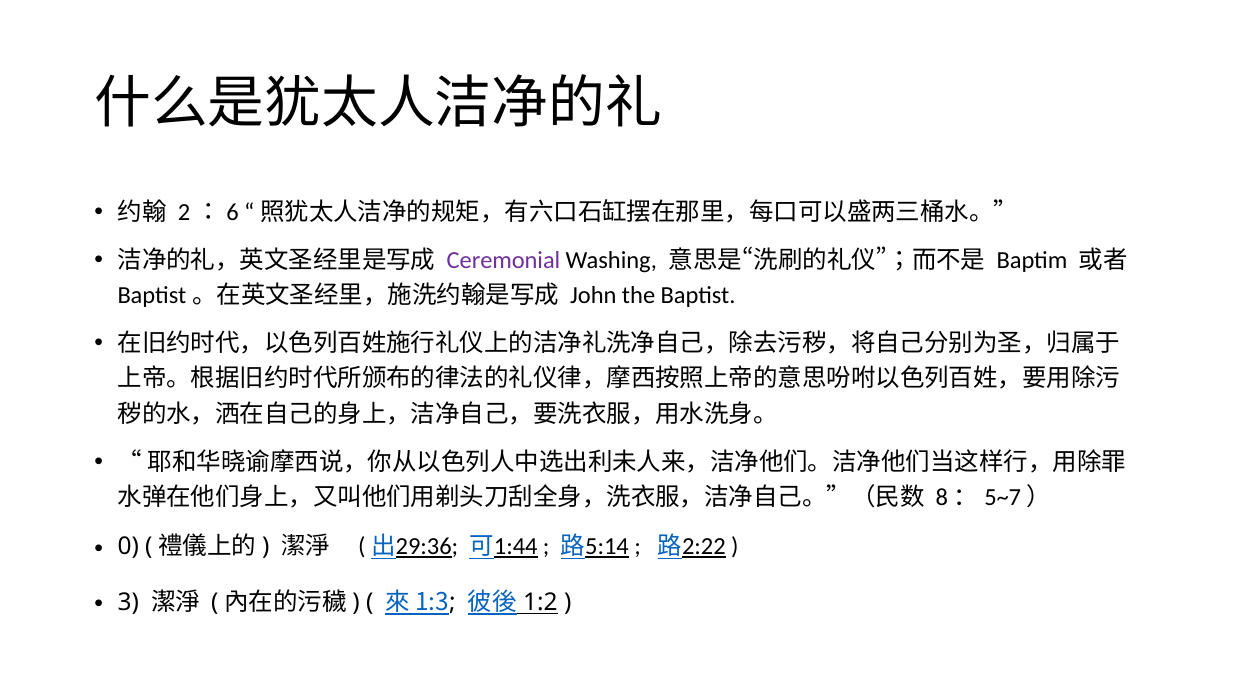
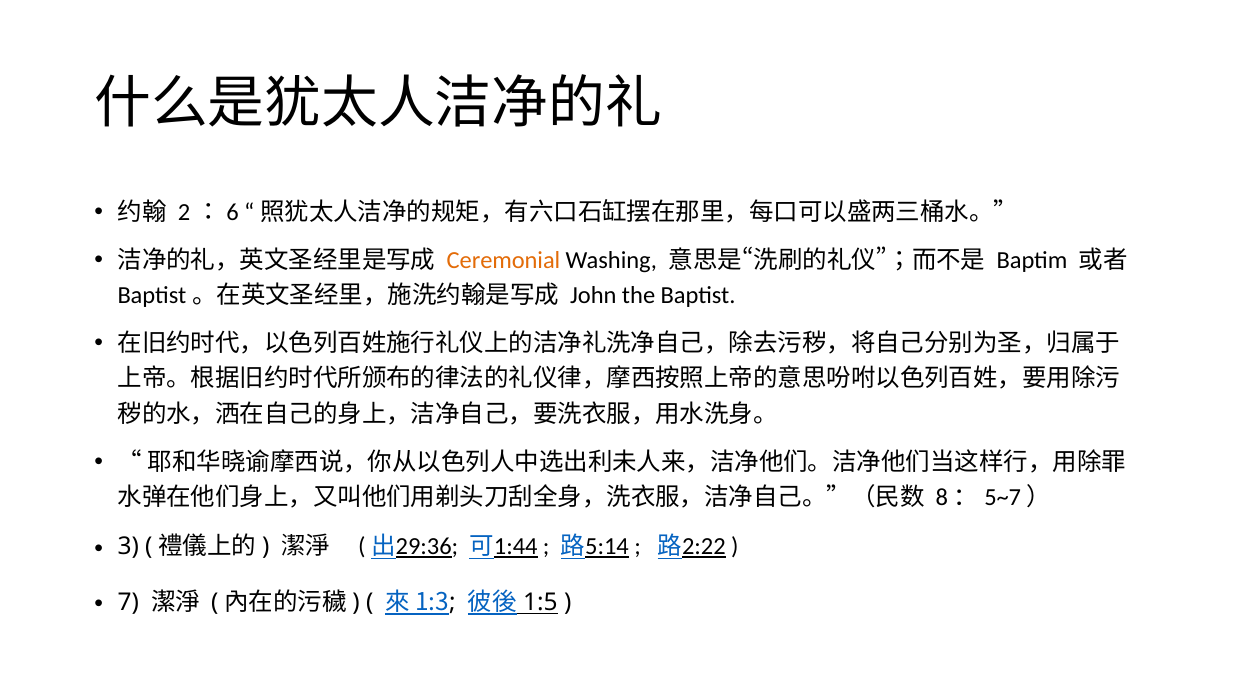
Ceremonial colour: purple -> orange (503, 260)
0: 0 -> 3 (128, 547)
3: 3 -> 7 (128, 602)
1:2: 1:2 -> 1:5 (540, 602)
